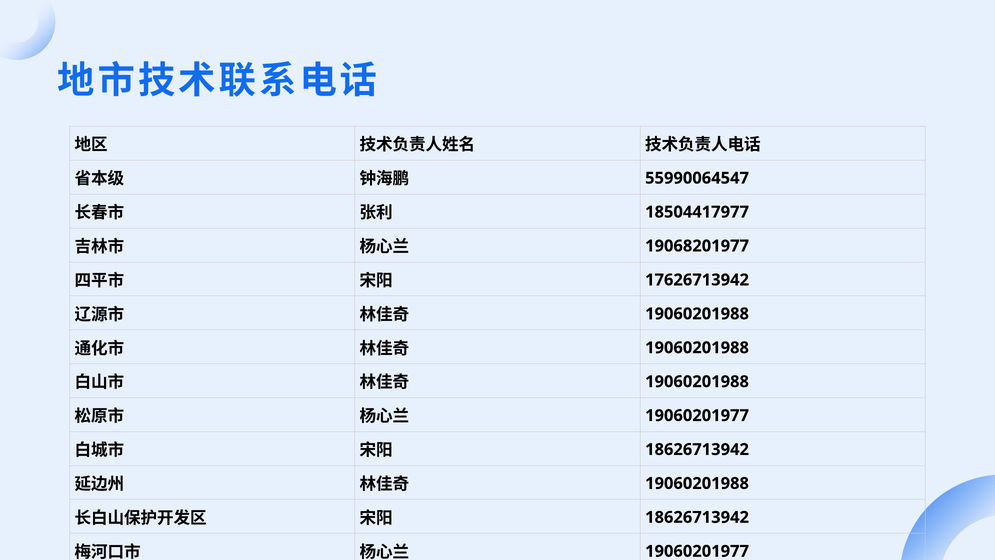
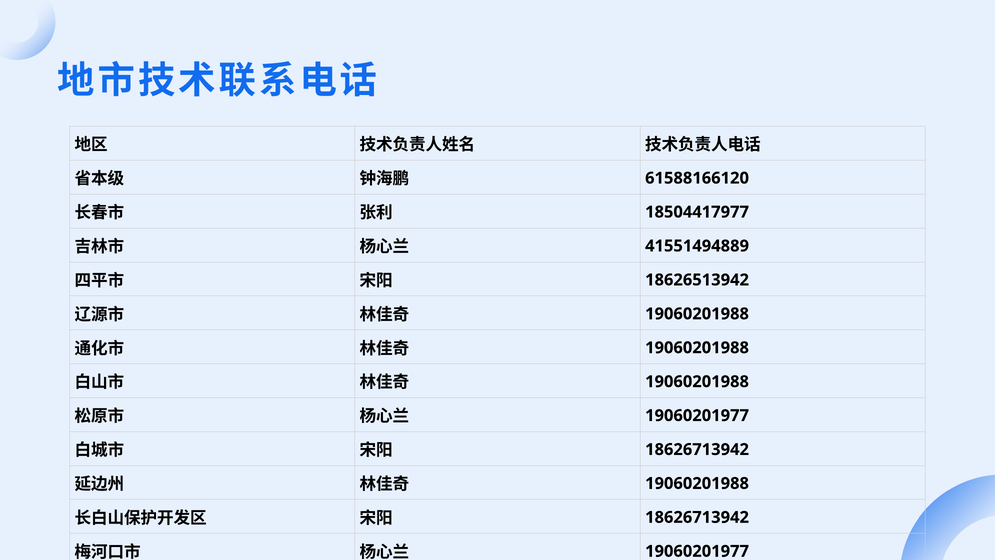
55990064547: 55990064547 -> 61588166120 (697, 178)
19068201977: 19068201977 -> 41551494889 (697, 246)
17626713942: 17626713942 -> 18626513942 (697, 280)
